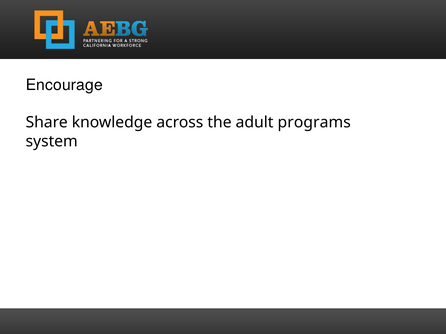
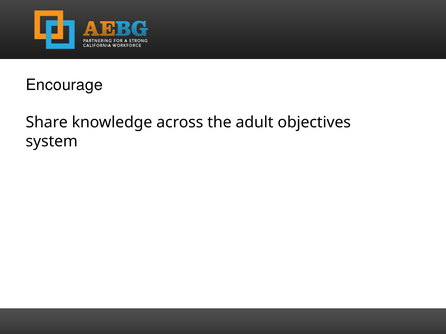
programs: programs -> objectives (314, 123)
